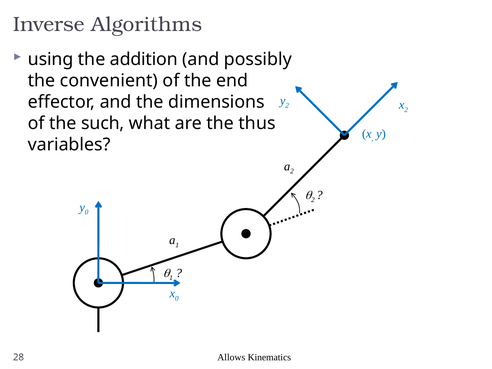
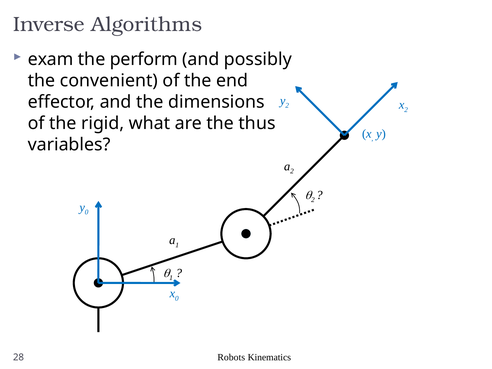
using: using -> exam (51, 59)
addition: addition -> perform (144, 59)
such: such -> rigid (103, 123)
Allows: Allows -> Robots (231, 357)
